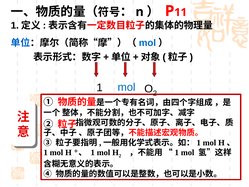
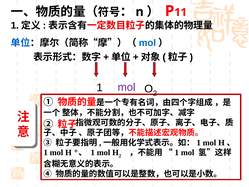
mol colour: blue -> purple (127, 87)
